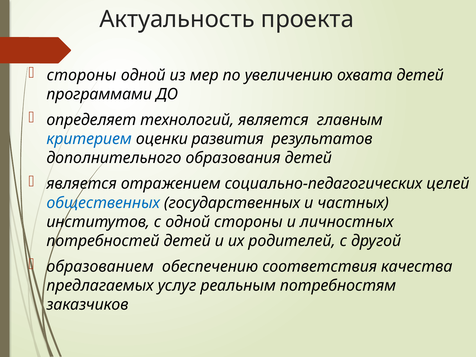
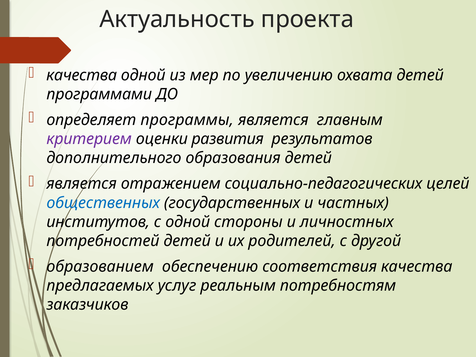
стороны: стороны -> качества (82, 75)
технологий: технологий -> программы (187, 120)
критерием colour: blue -> purple (89, 139)
